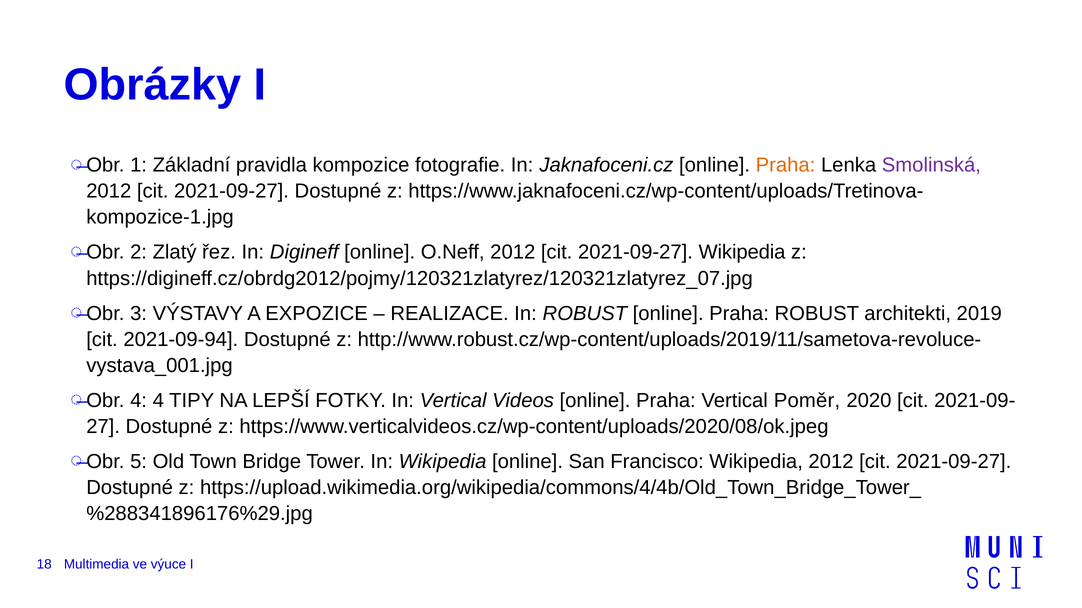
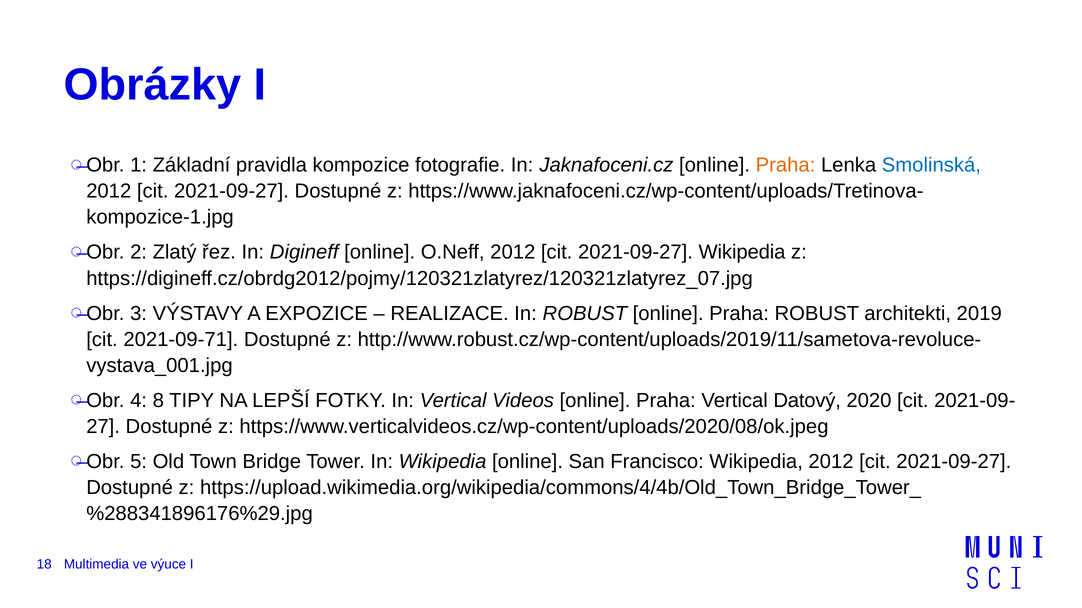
Smolinská colour: purple -> blue (931, 165)
2021-09-94: 2021-09-94 -> 2021-09-71 (181, 340)
4 4: 4 -> 8 (158, 401)
Poměr: Poměr -> Datový (807, 401)
